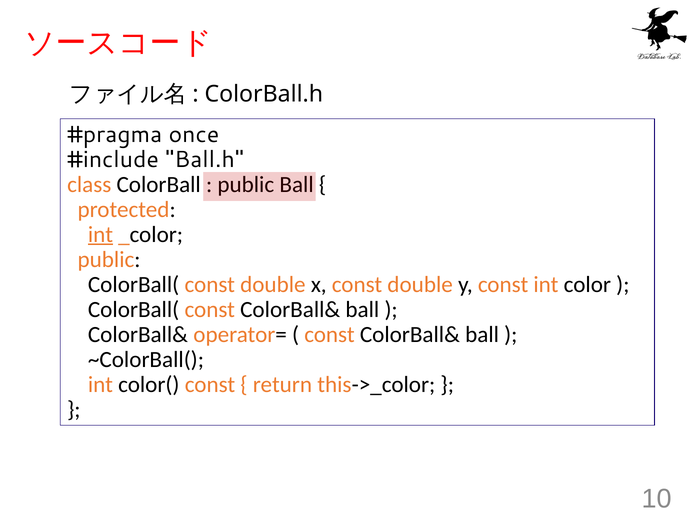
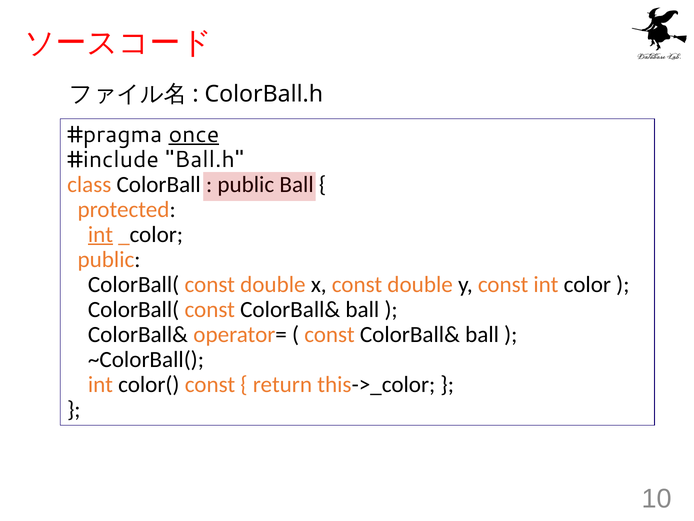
once underline: none -> present (194, 134)
